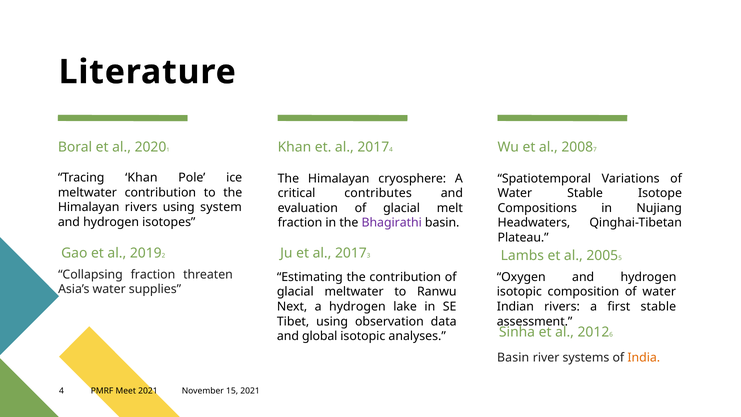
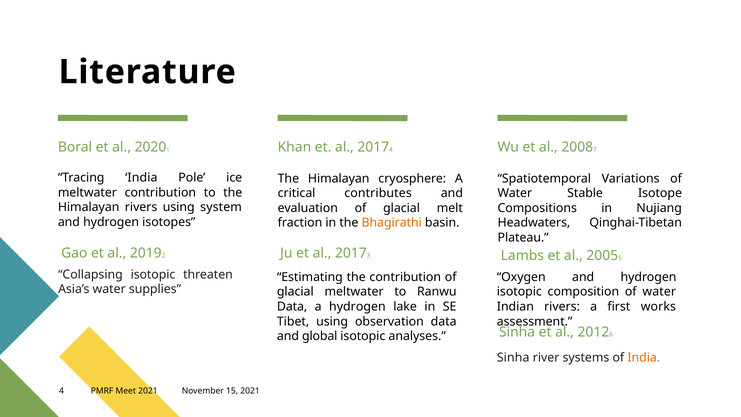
Tracing Khan: Khan -> India (141, 178)
Bhagirathi colour: purple -> orange (392, 223)
Collapsing fraction: fraction -> isotopic (153, 274)
first stable: stable -> works (658, 306)
Next: Next -> Data (292, 306)
Basin: Basin -> Sinha (513, 357)
